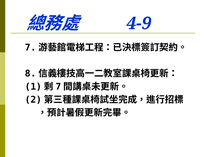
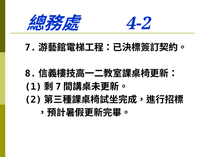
4-9: 4-9 -> 4-2 (139, 23)
